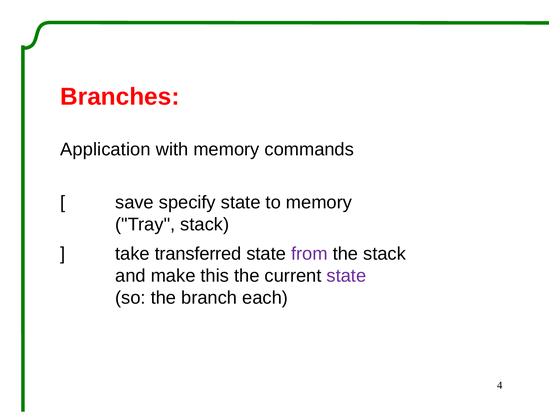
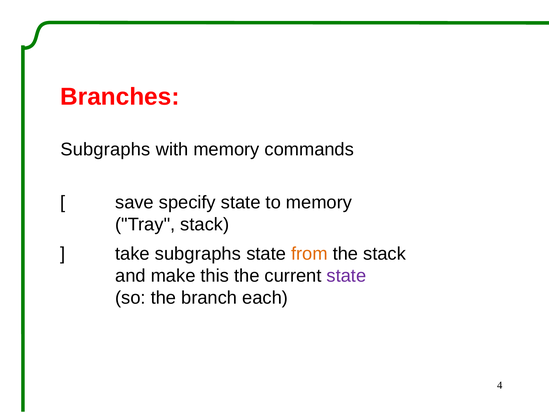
Application: Application -> Subgraphs (105, 149)
take transferred: transferred -> subgraphs (198, 254)
from colour: purple -> orange (309, 254)
